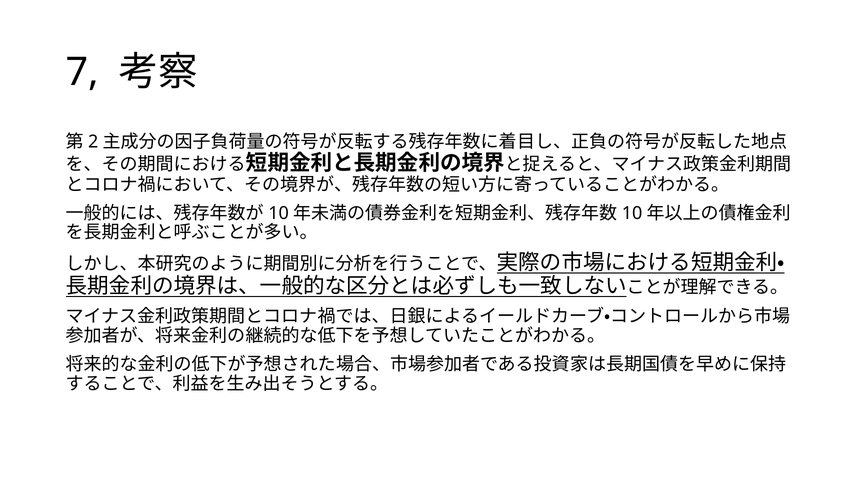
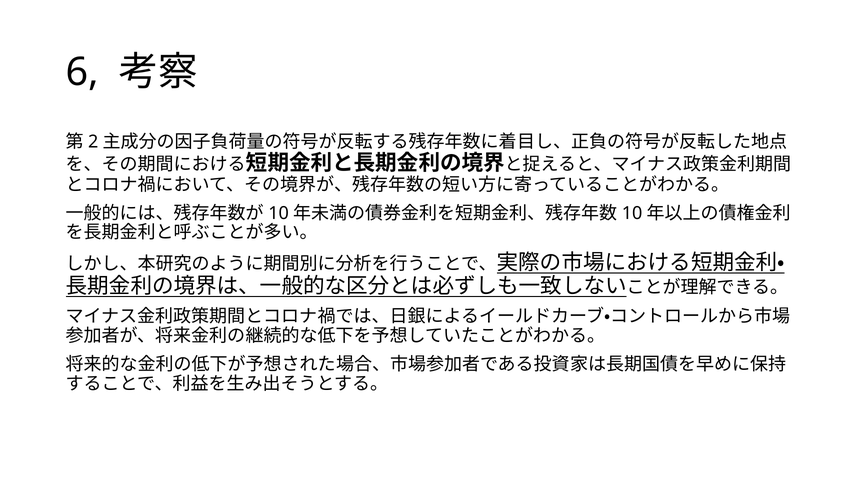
7: 7 -> 6 (82, 72)
